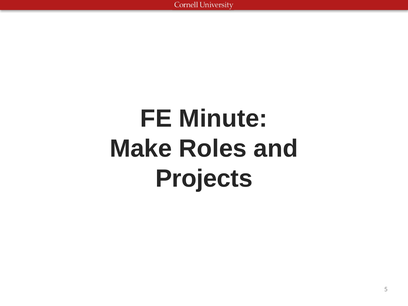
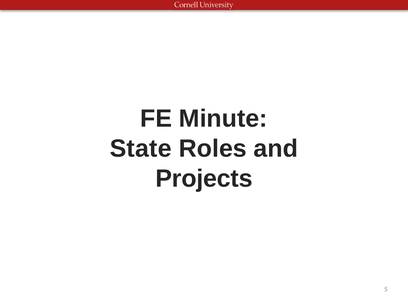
Make: Make -> State (141, 149)
